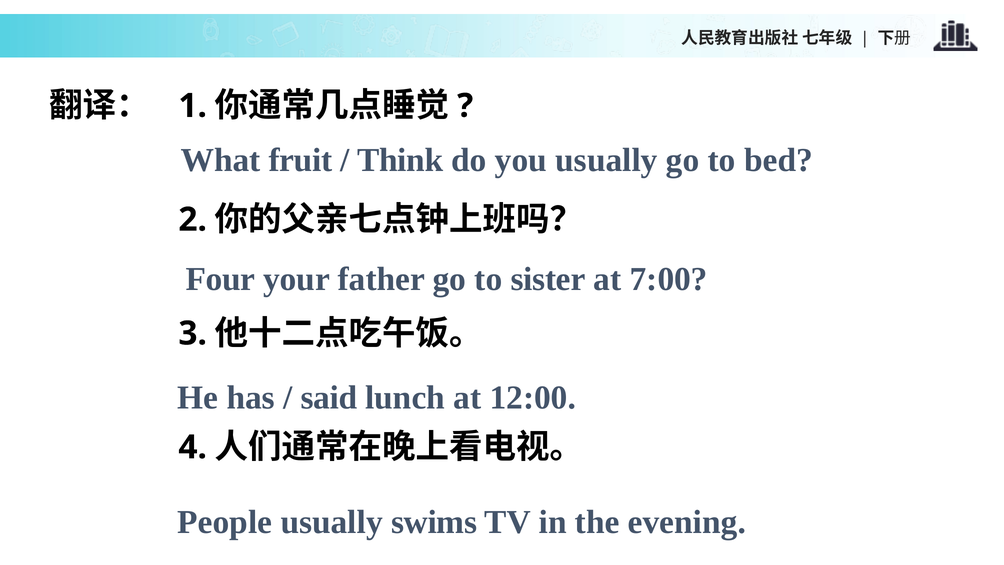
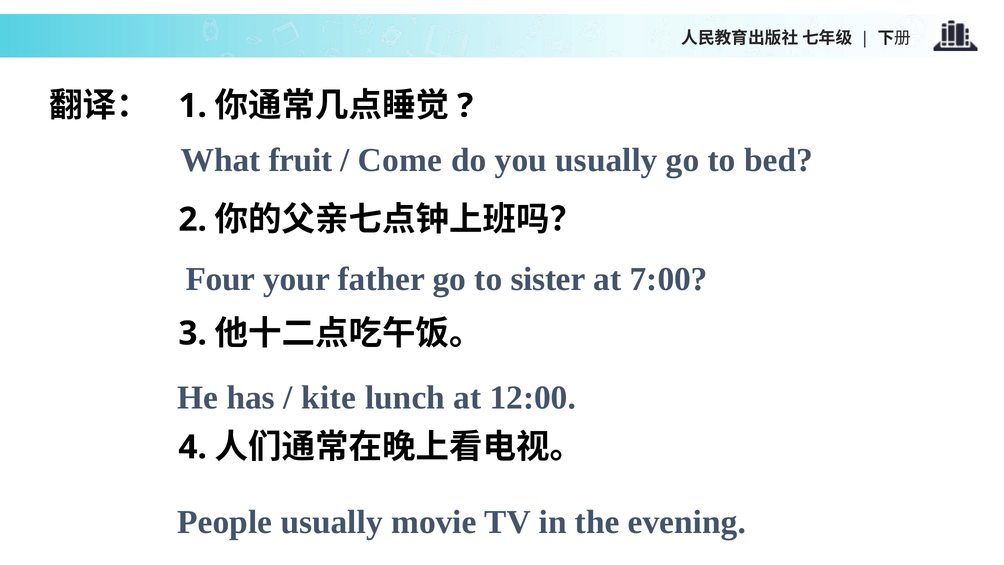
Think: Think -> Come (400, 160)
said: said -> kite (329, 397)
swims: swims -> movie (434, 522)
